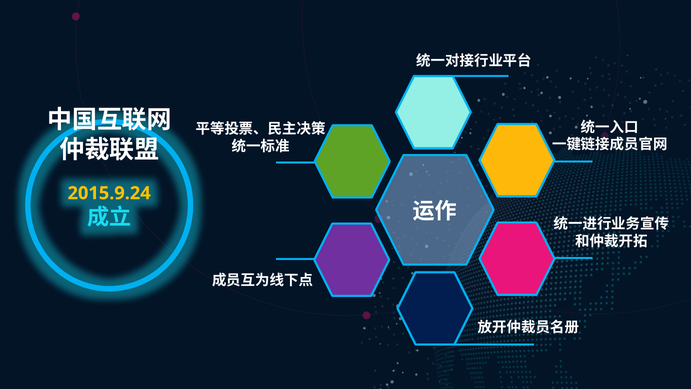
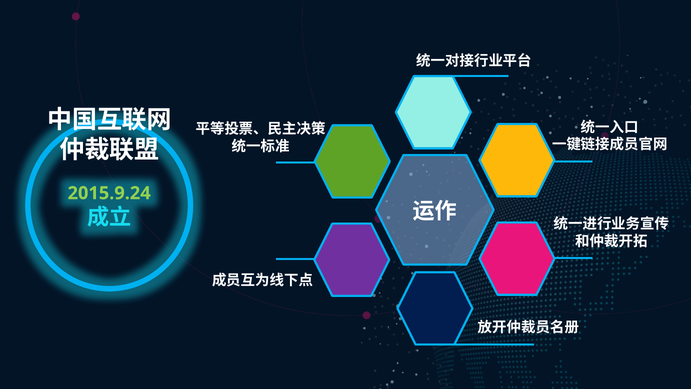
2015.9.24 colour: yellow -> light green (109, 193)
